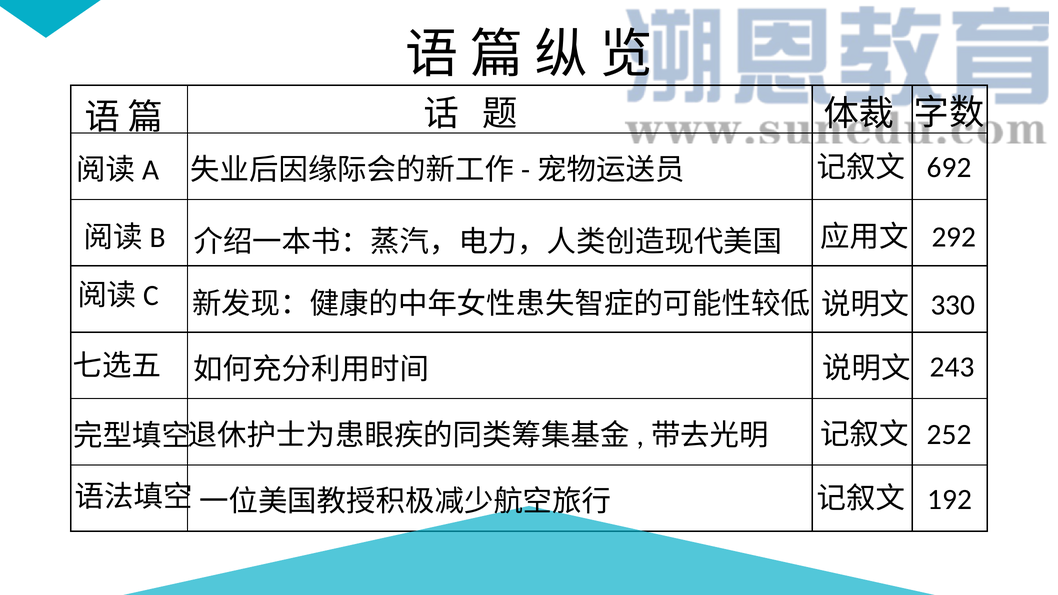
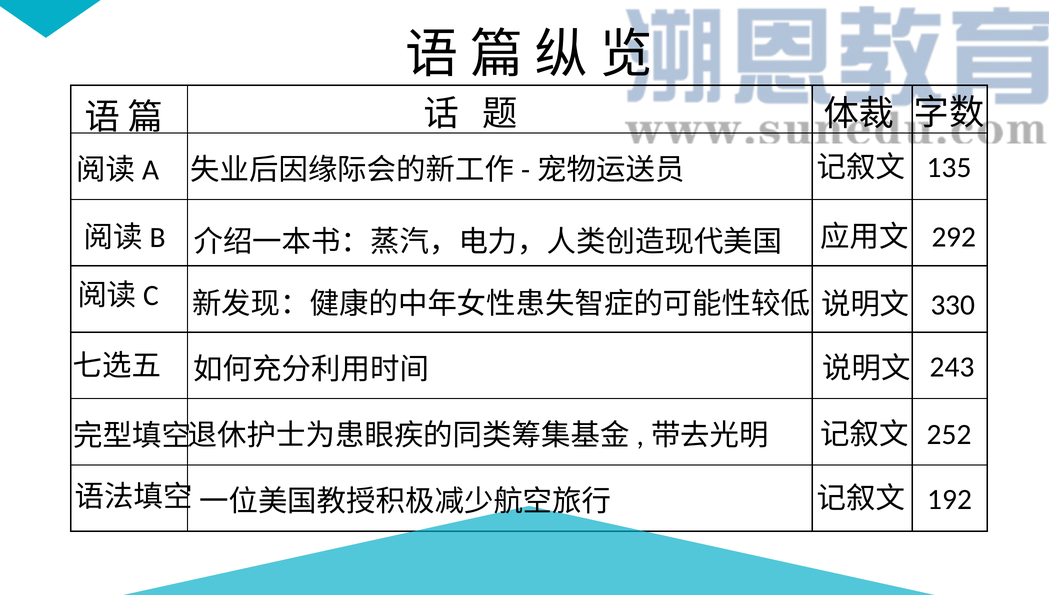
692: 692 -> 135 (949, 168)
